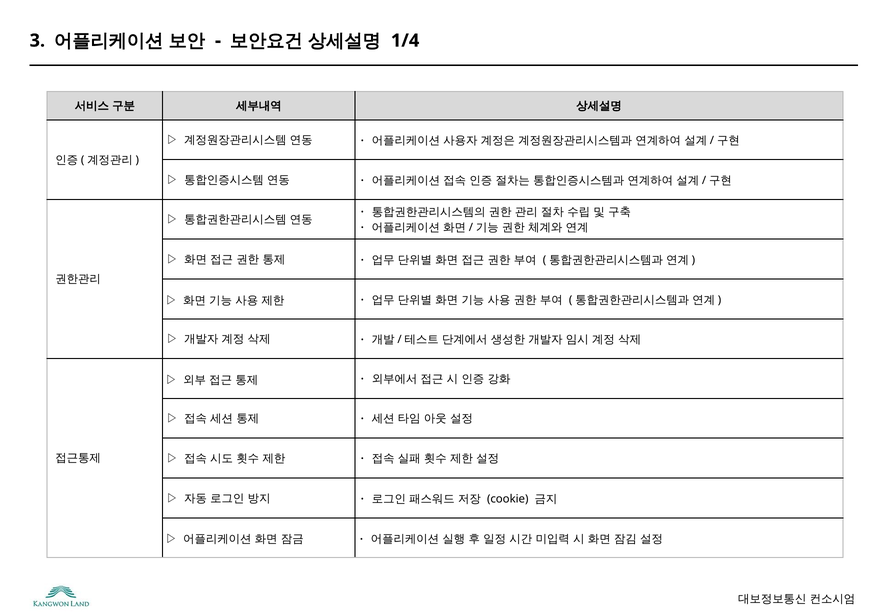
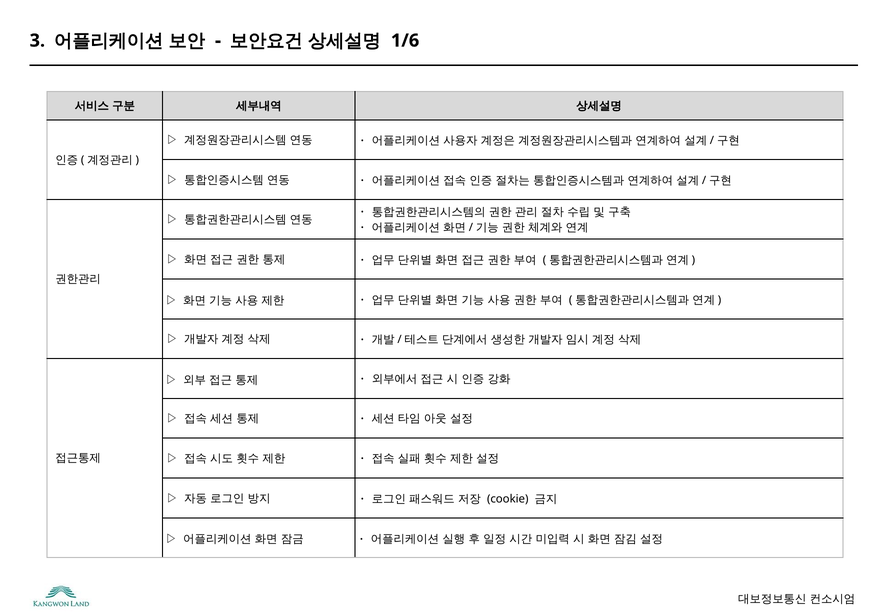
1/4: 1/4 -> 1/6 (405, 41)
